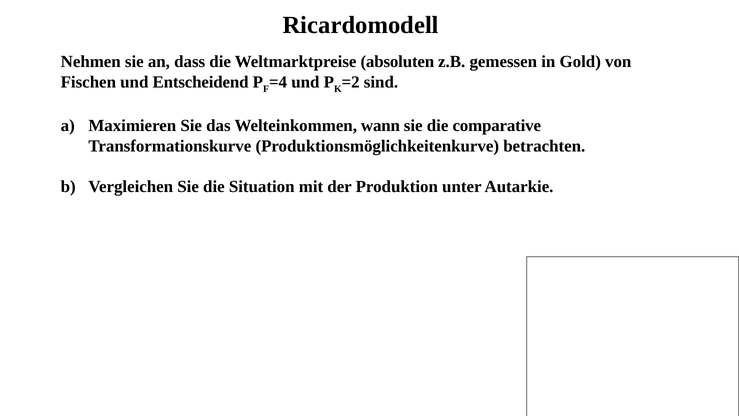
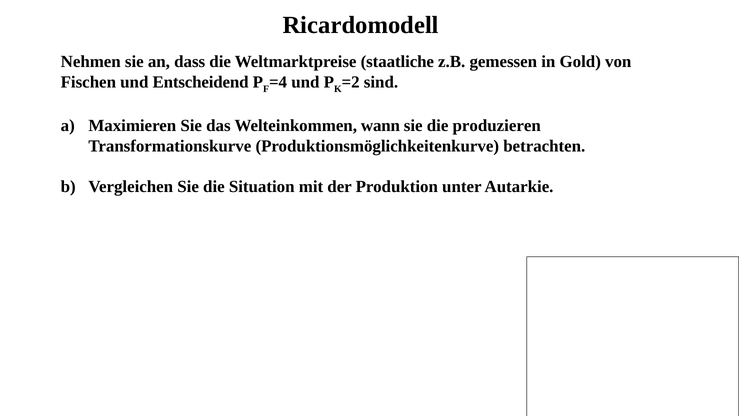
absoluten: absoluten -> staatliche (397, 62)
comparative: comparative -> produzieren (497, 126)
